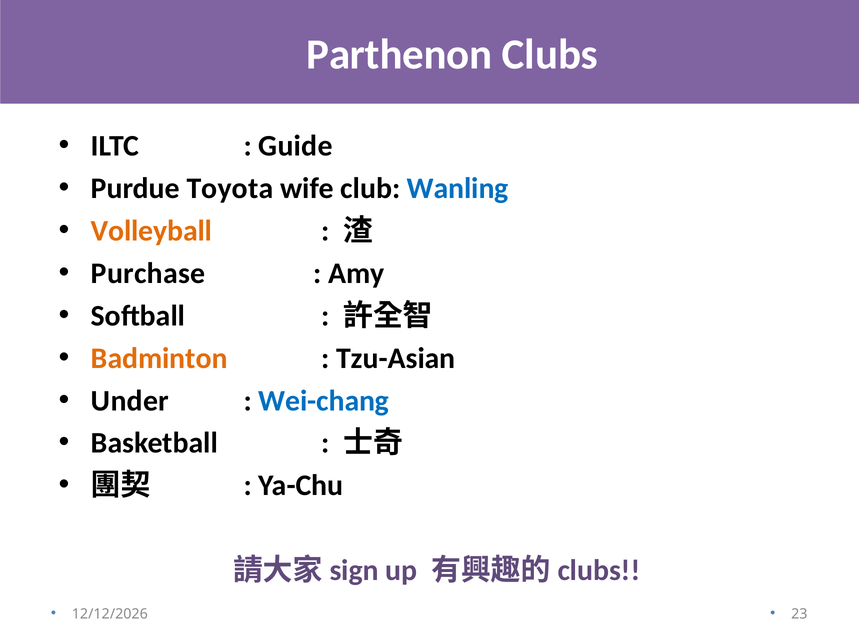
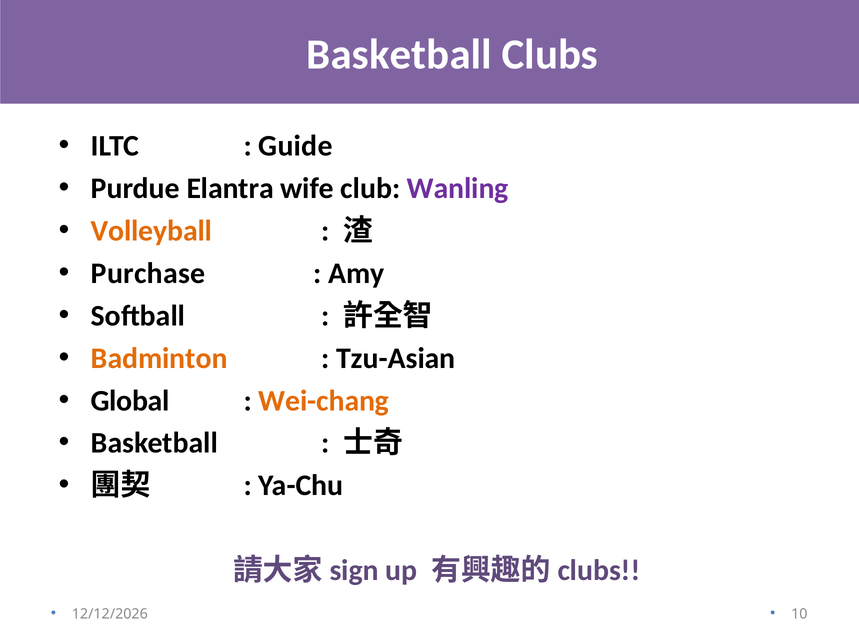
Parthenon: Parthenon -> Basketball (399, 55)
Toyota: Toyota -> Elantra (230, 188)
Wanling colour: blue -> purple (458, 188)
Under: Under -> Global (130, 401)
Wei-chang colour: blue -> orange (324, 401)
23: 23 -> 10 (799, 614)
